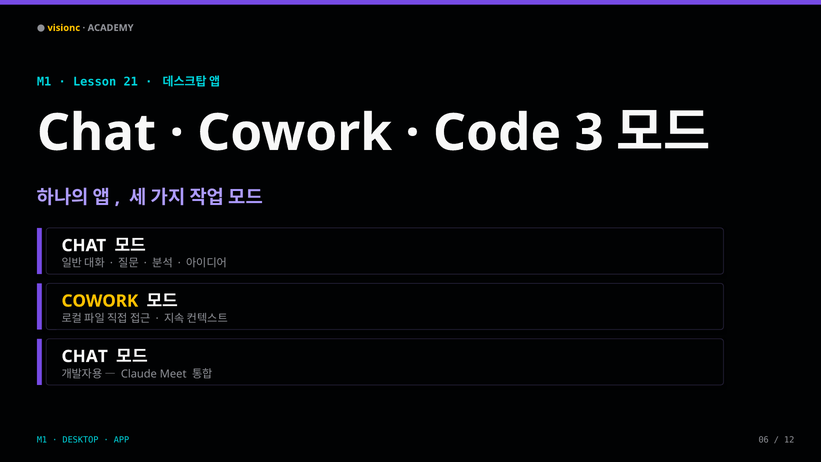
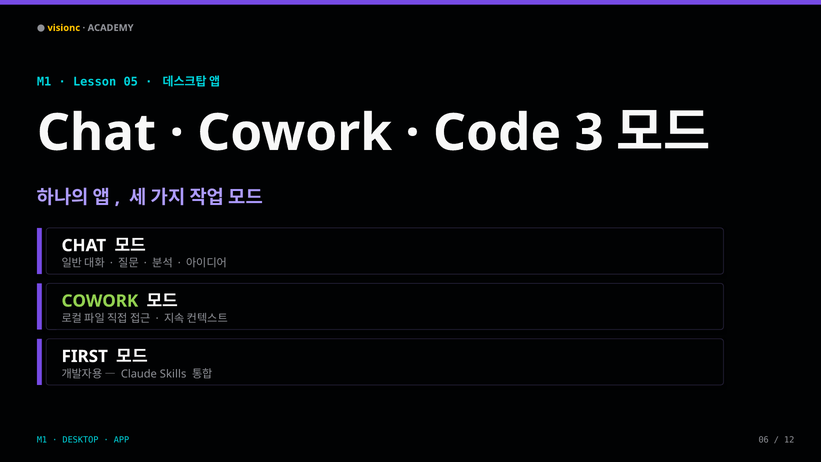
21: 21 -> 05 (131, 82)
COWORK colour: yellow -> light green (100, 301)
CHAT: CHAT -> FIRST (85, 356)
Meet: Meet -> Skills (173, 374)
